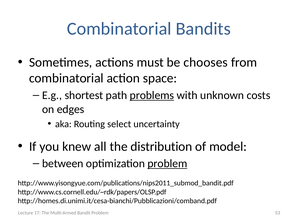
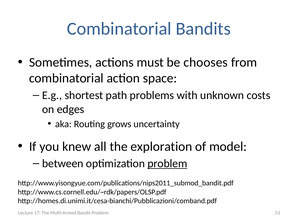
problems underline: present -> none (152, 96)
select: select -> grows (119, 124)
distribution: distribution -> exploration (161, 147)
